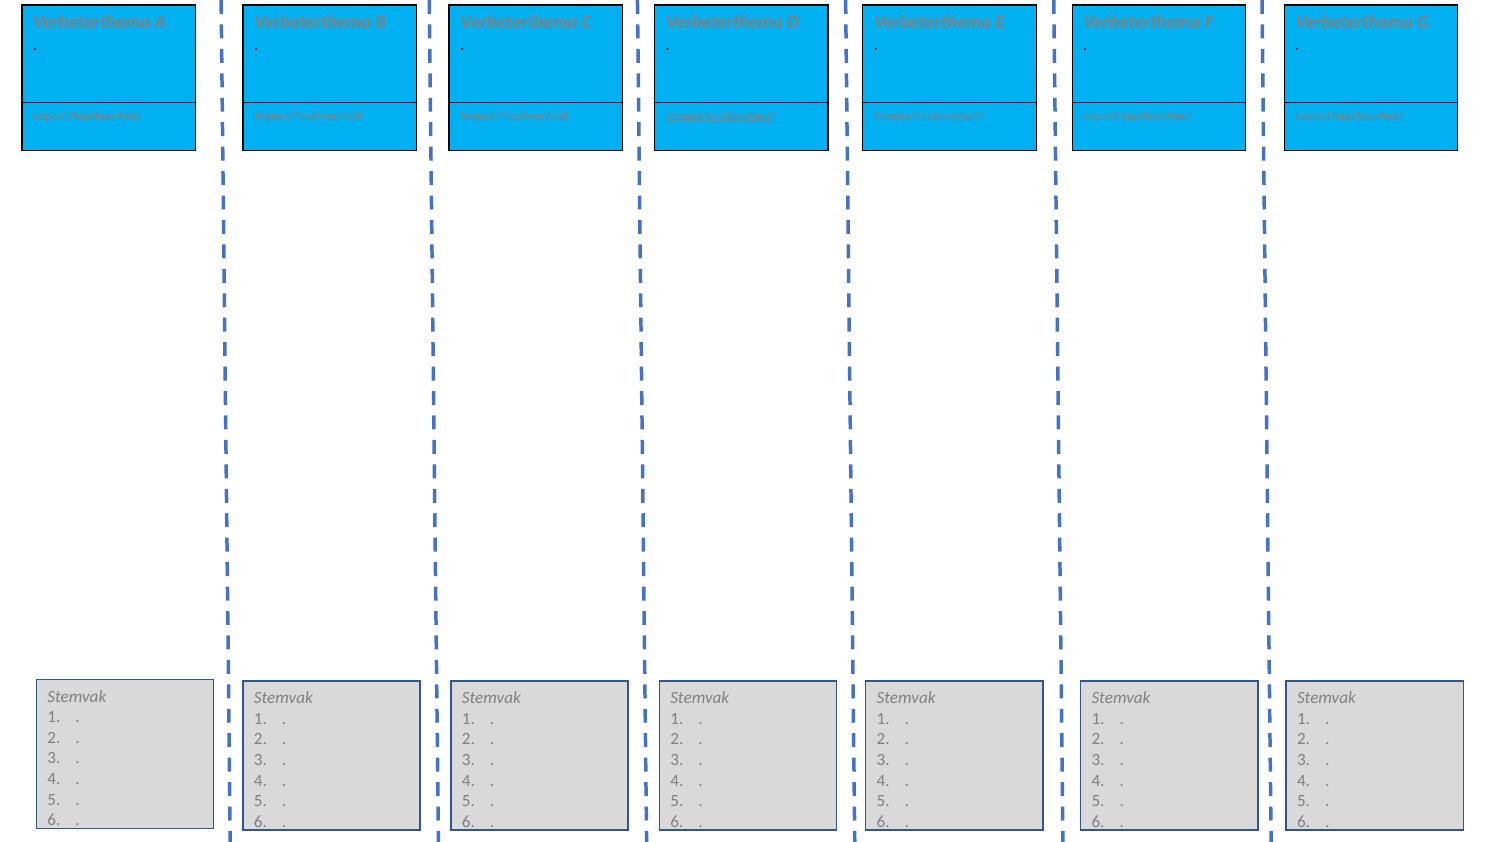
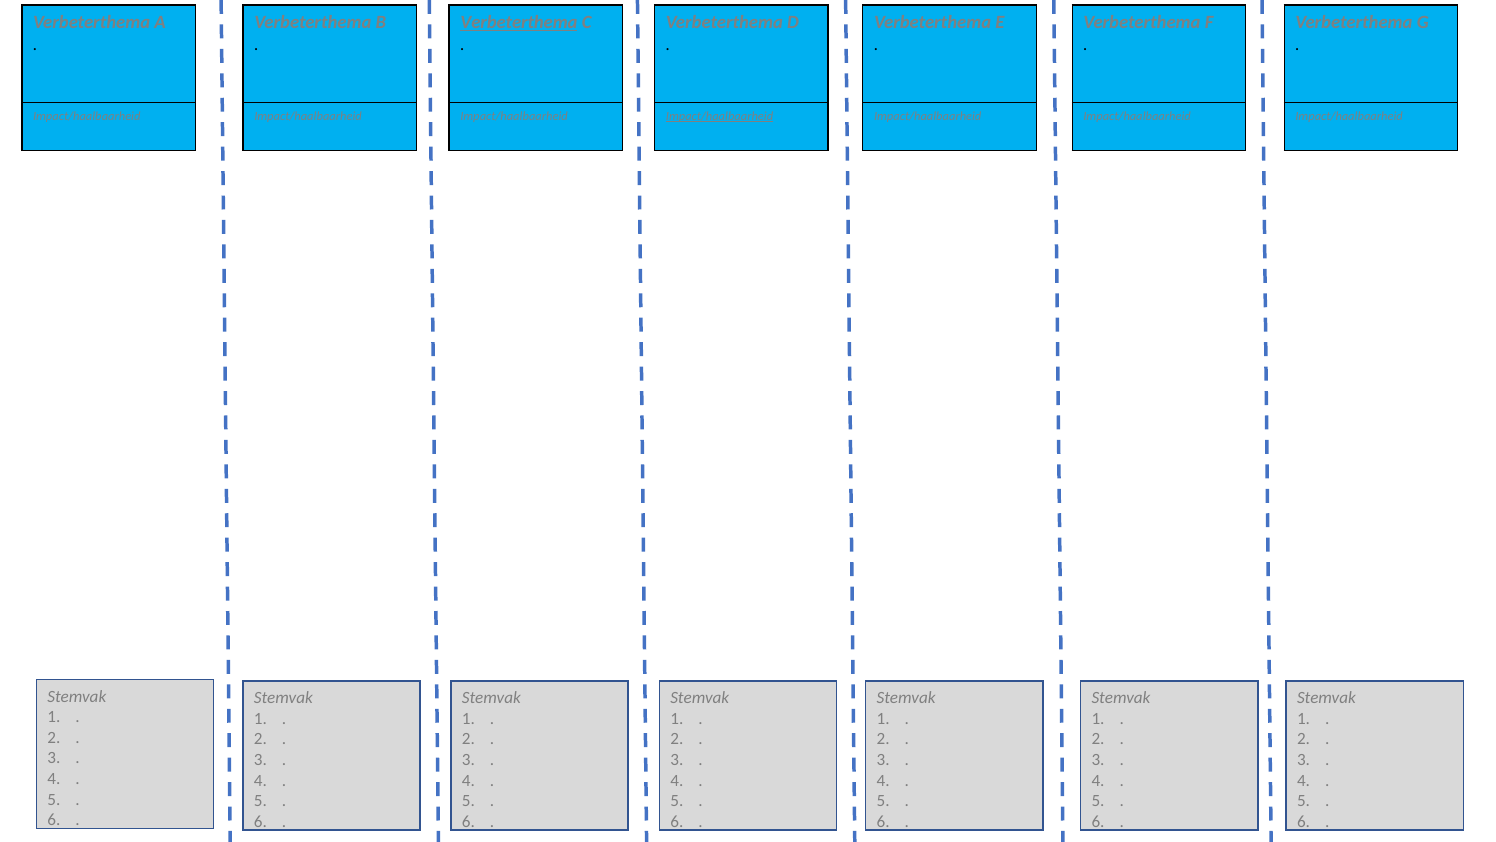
Verbeterthema underline: none -> present (519, 22)
